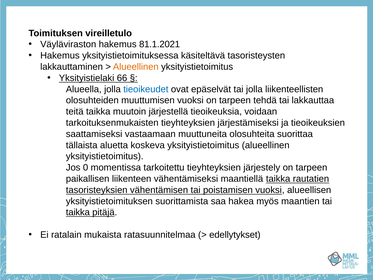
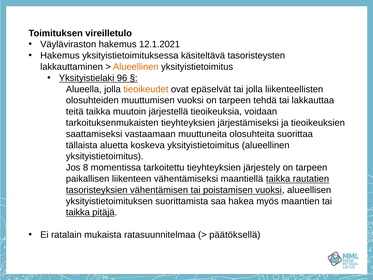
81.1.2021: 81.1.2021 -> 12.1.2021 (160, 44)
66: 66 -> 96 (122, 78)
tieoikeudet colour: blue -> orange (146, 89)
0: 0 -> 8 (86, 167)
edellytykset: edellytykset -> päätöksellä (235, 235)
